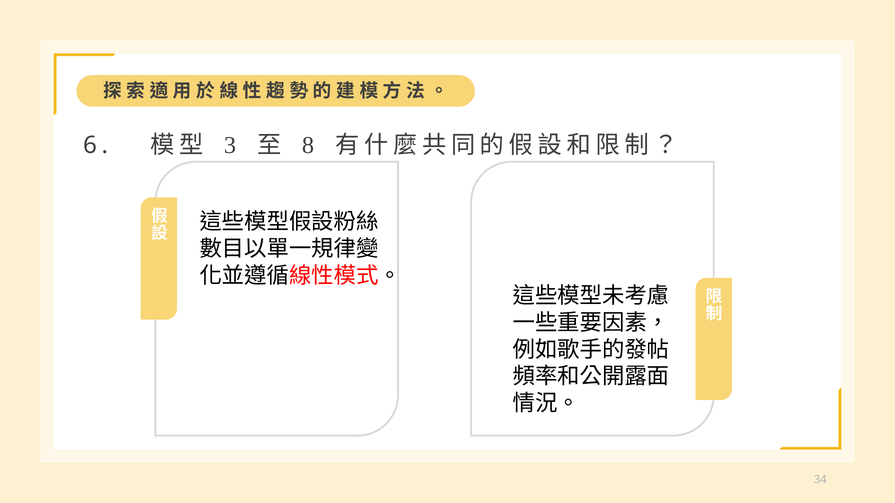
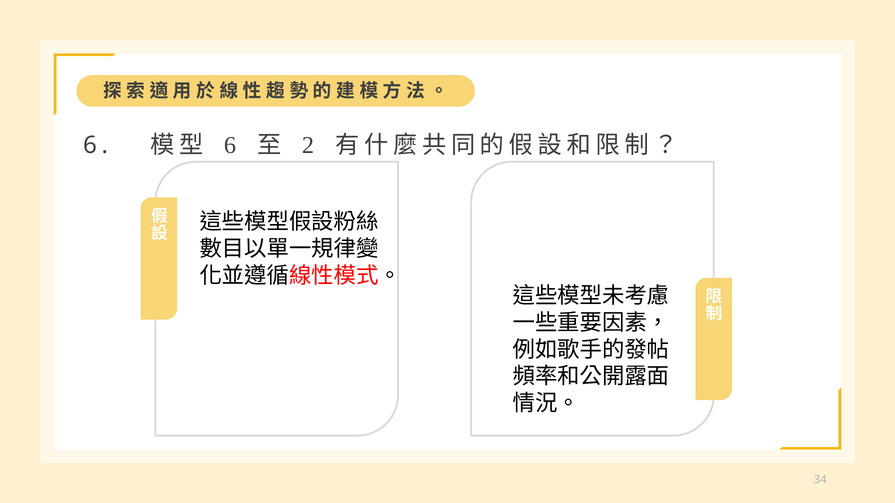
3: 3 -> 6 (230, 145)
8: 8 -> 2 (308, 145)
